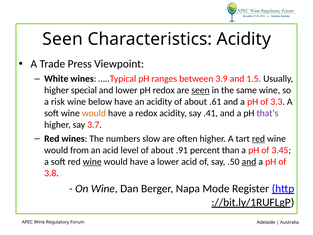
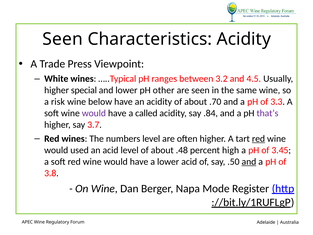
3.9: 3.9 -> 3.2 (222, 79)
1.5: 1.5 -> 4.5 (254, 79)
pH redox: redox -> other (164, 90)
seen underline: present -> none (200, 90)
.61: .61 -> .70 (215, 102)
would colour: orange -> purple (94, 113)
a redox: redox -> called (146, 113)
.41: .41 -> .84 (211, 113)
numbers slow: slow -> level (151, 139)
from: from -> used (80, 150)
.91: .91 -> .48 (182, 150)
than: than -> high (231, 150)
wine underline: present -> none (92, 161)
